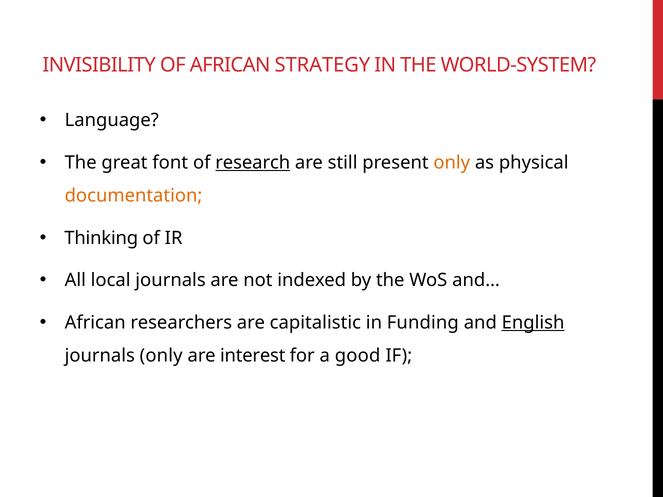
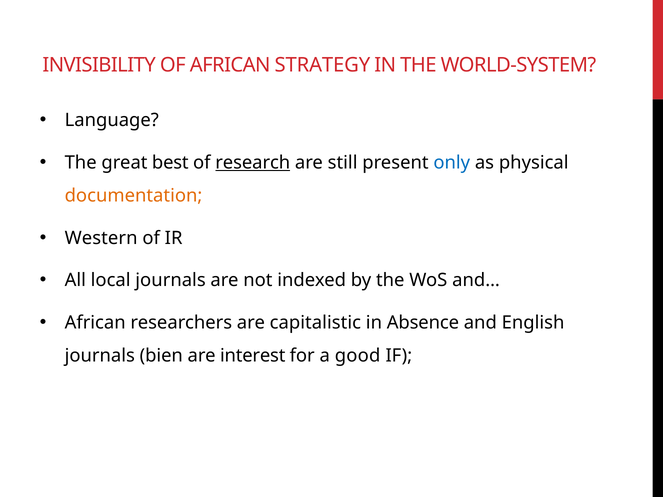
font: font -> best (170, 163)
only colour: orange -> blue (452, 163)
Thinking: Thinking -> Western (101, 238)
Funding: Funding -> Absence (423, 323)
English underline: present -> none (533, 323)
journals only: only -> bien (161, 356)
